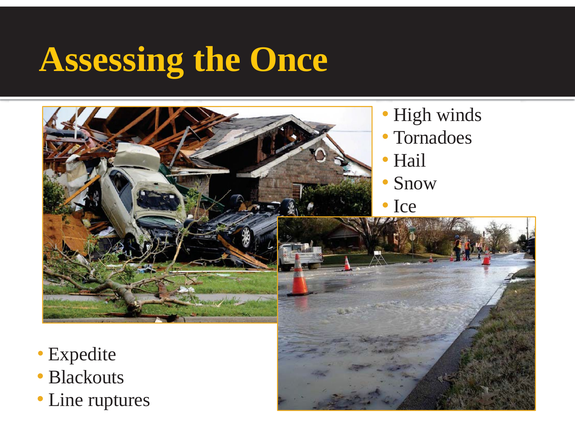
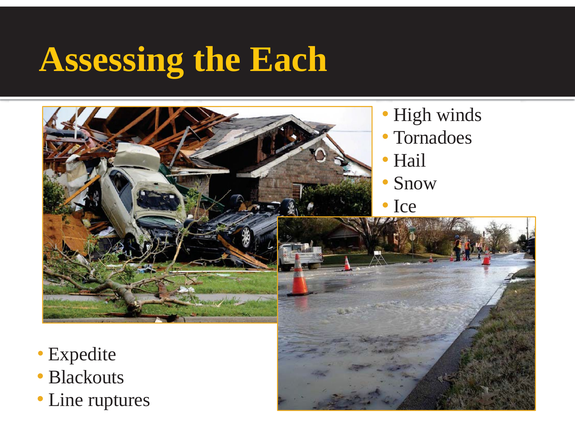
Once: Once -> Each (289, 59)
